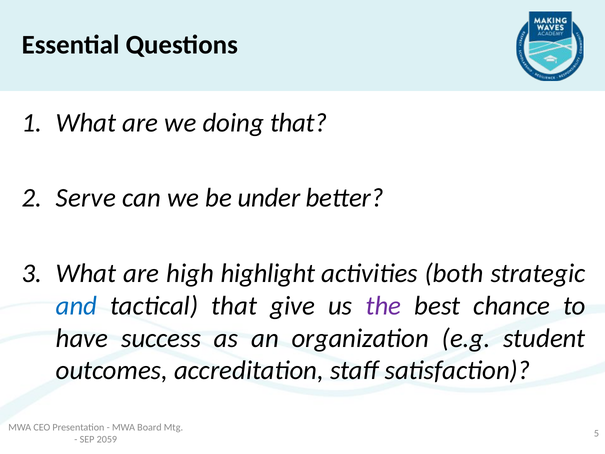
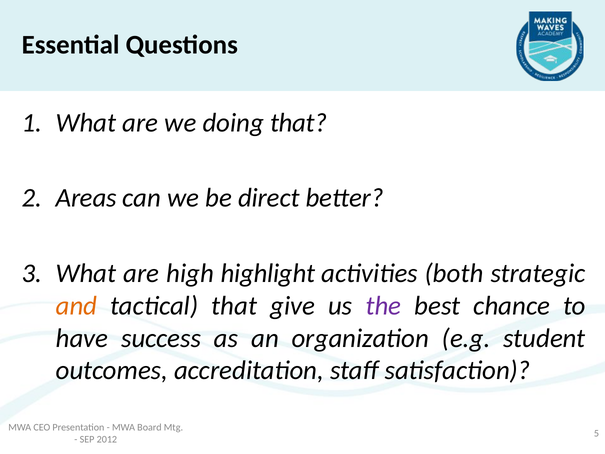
Serve: Serve -> Areas (86, 198)
under: under -> direct (269, 198)
and colour: blue -> orange (76, 306)
2059: 2059 -> 2012 (107, 439)
